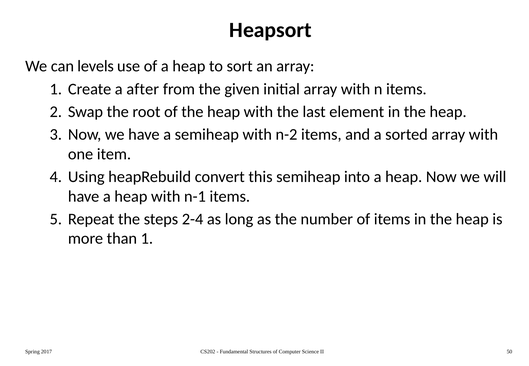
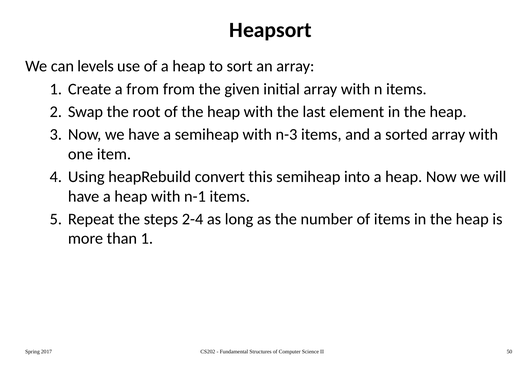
a after: after -> from (143, 89)
n-2: n-2 -> n-3 (286, 135)
